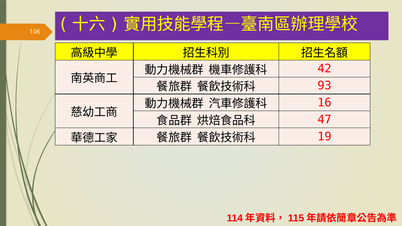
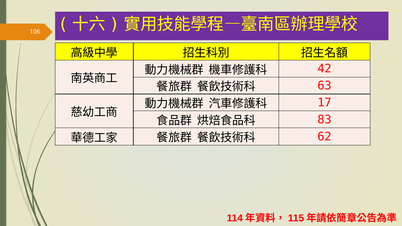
93: 93 -> 63 (324, 86)
16: 16 -> 17 (324, 103)
47: 47 -> 83 (324, 120)
19: 19 -> 62 (324, 137)
